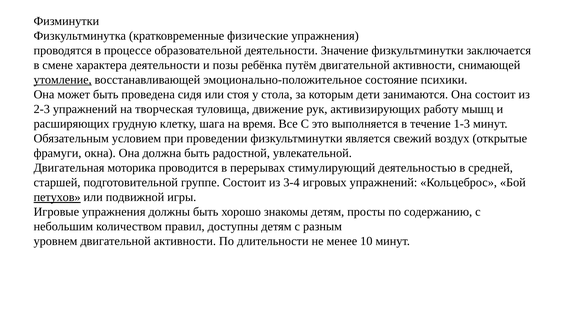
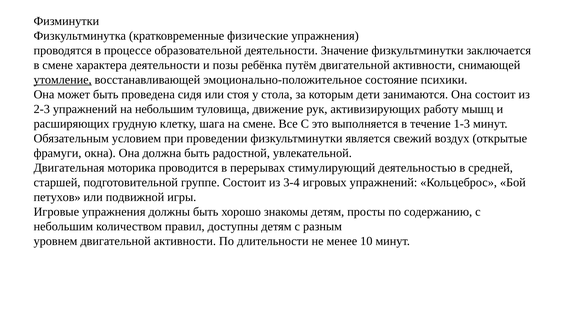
на творческая: творческая -> небольшим (164, 109)
на время: время -> смене (259, 124)
петухов underline: present -> none (57, 197)
